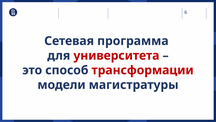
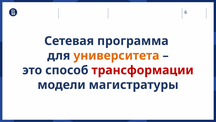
университета colour: red -> orange (116, 55)
